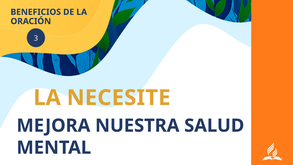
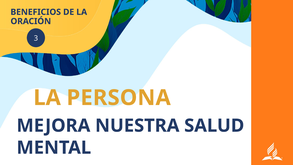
NECESITE: NECESITE -> PERSONA (119, 98)
